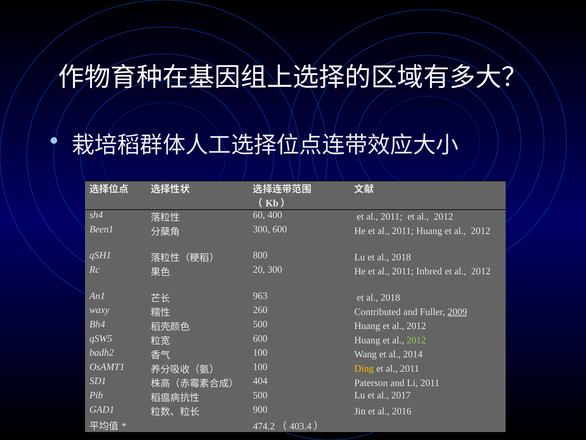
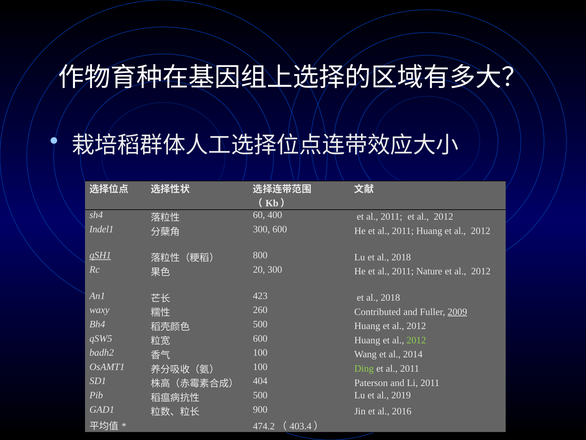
Been1: Been1 -> Indel1 (101, 229)
qSH1 underline: none -> present (100, 255)
Inbred: Inbred -> Nature (429, 271)
963: 963 -> 423 (260, 296)
Ding colour: yellow -> light green (364, 368)
2017: 2017 -> 2019 (401, 395)
